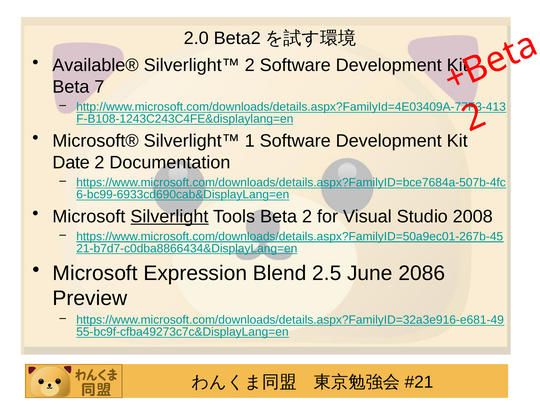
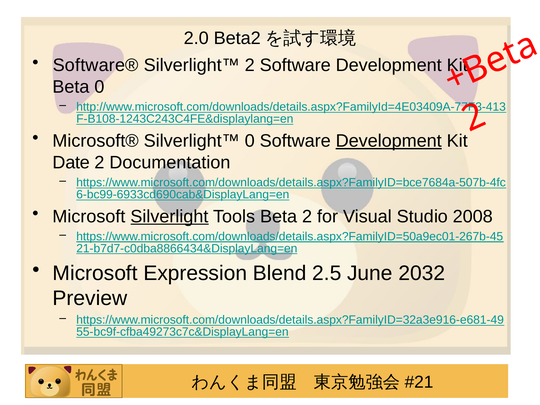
Available®: Available® -> Software® (96, 65)
Beta 7: 7 -> 0 (100, 87)
Silverlight™ 1: 1 -> 0 (250, 141)
Development underline: none -> present (389, 141)
2086: 2086 -> 2032 (422, 273)
